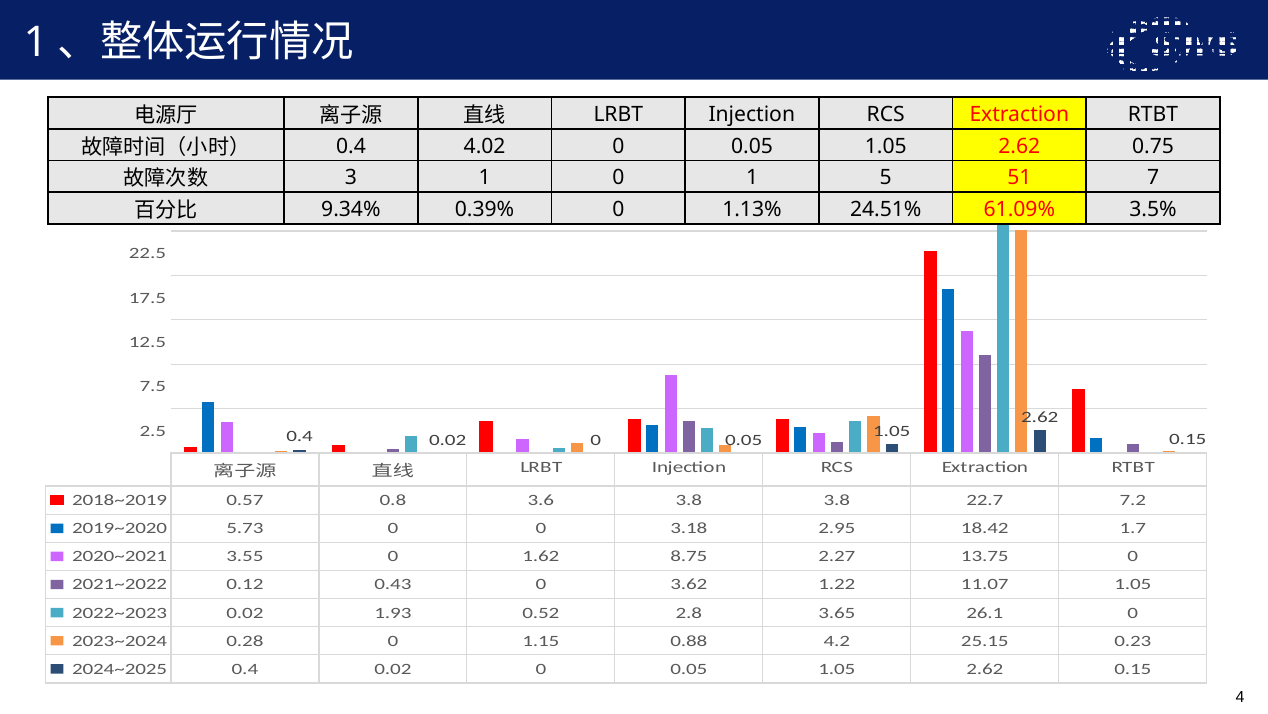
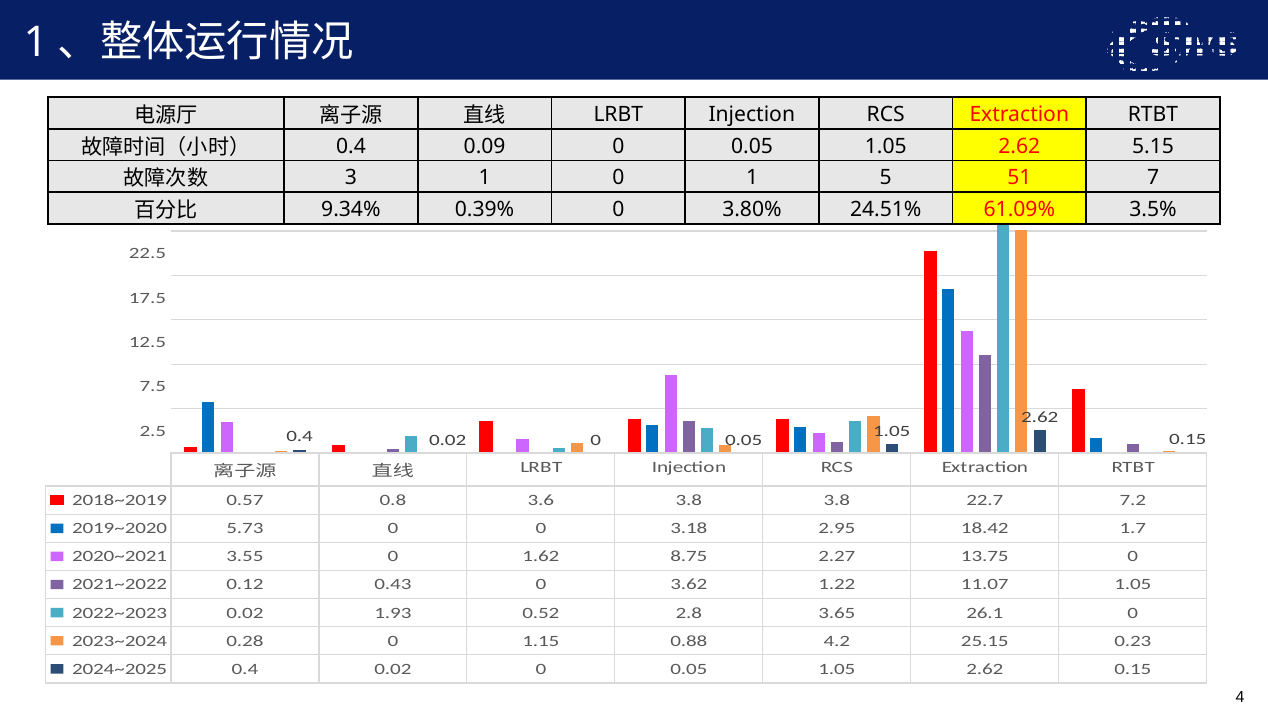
4.02: 4.02 -> 0.09 (485, 146)
0.75: 0.75 -> 5.15 (1153, 146)
1.13%: 1.13% -> 3.80% (752, 209)
